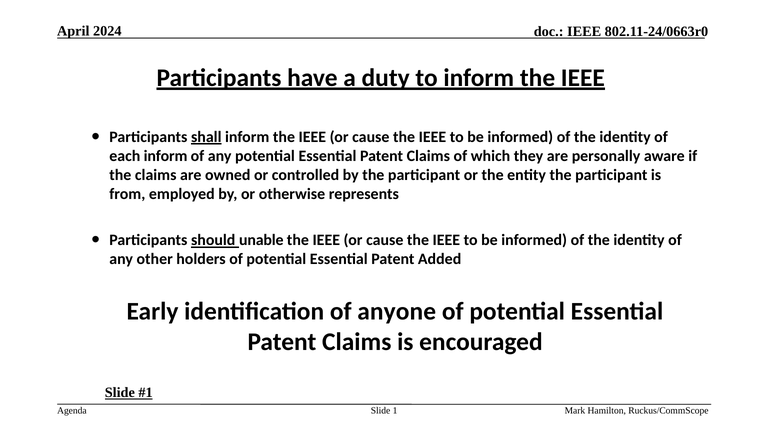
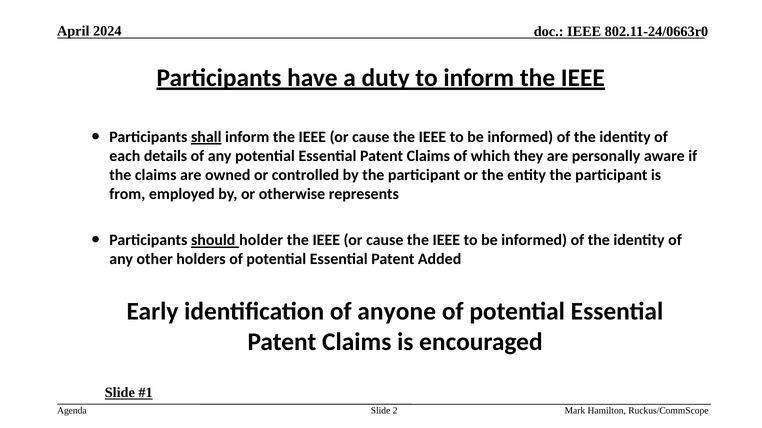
each inform: inform -> details (166, 156)
unable: unable -> holder (261, 241)
1: 1 -> 2 (395, 411)
